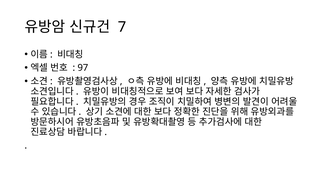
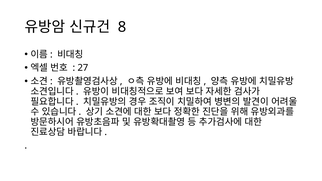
7: 7 -> 8 (122, 27)
97: 97 -> 27 (83, 68)
